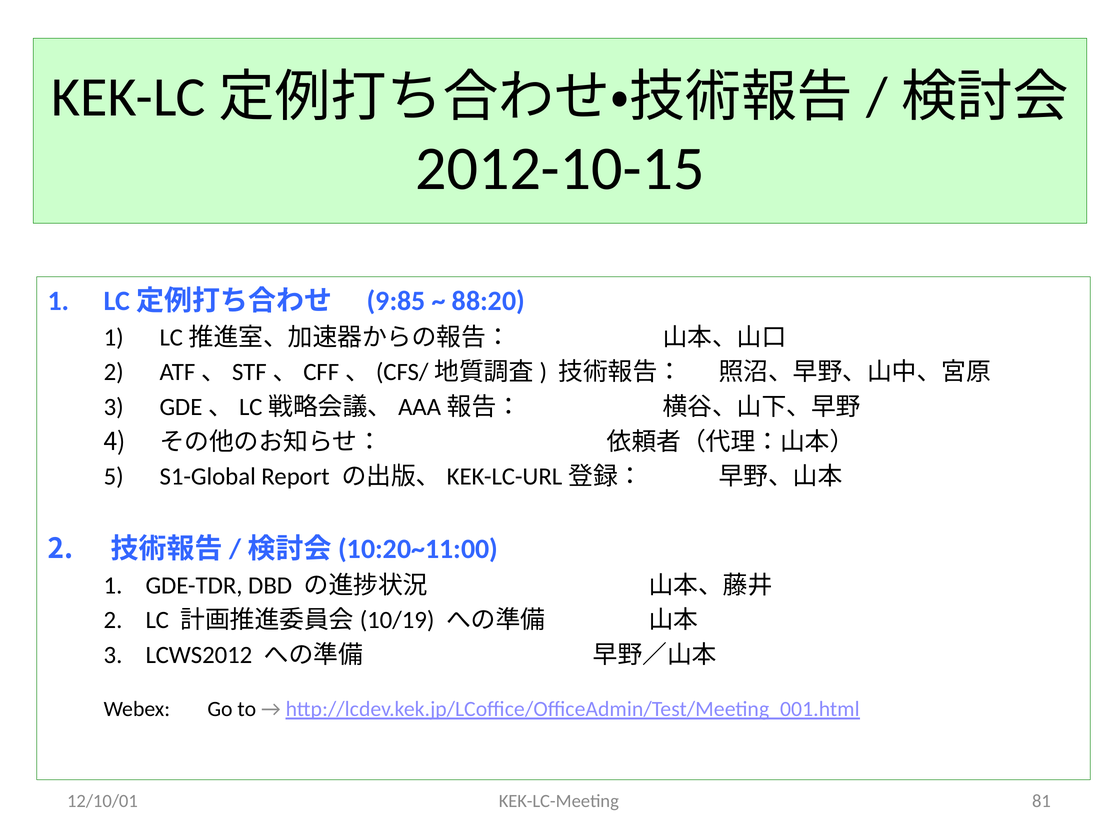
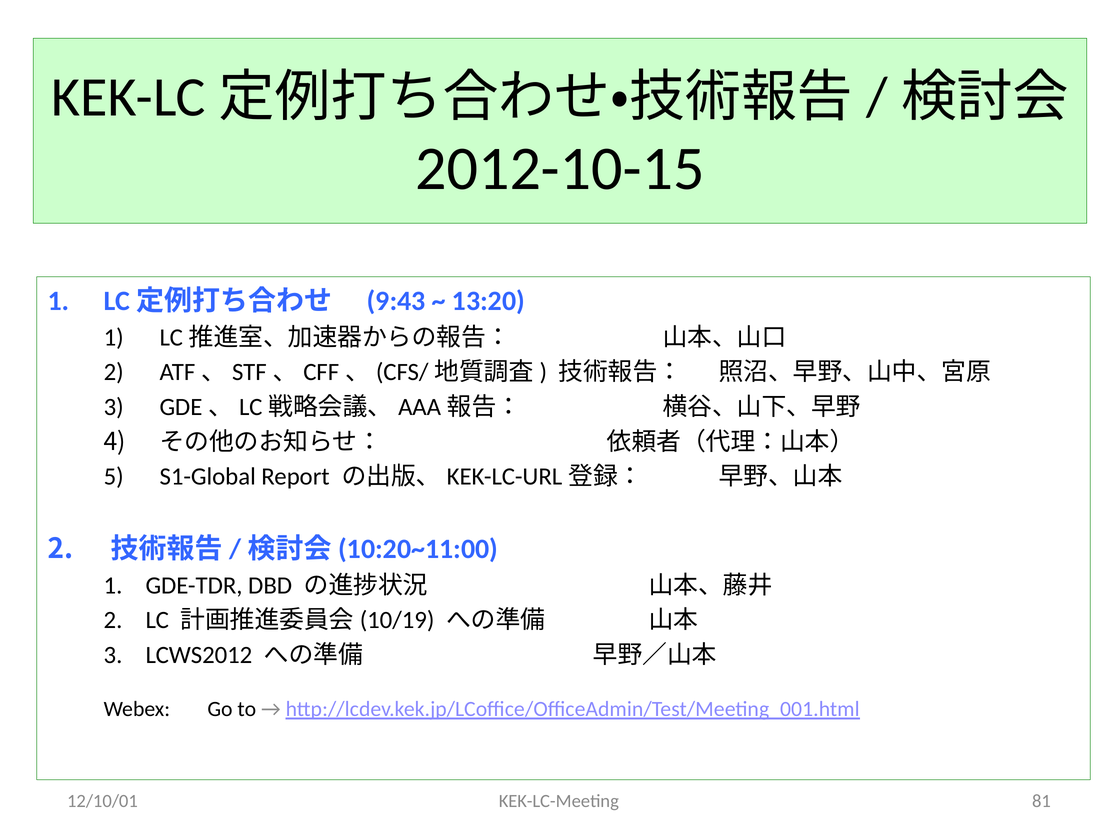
9:85: 9:85 -> 9:43 (396, 301)
88:20: 88:20 -> 13:20 (488, 301)
